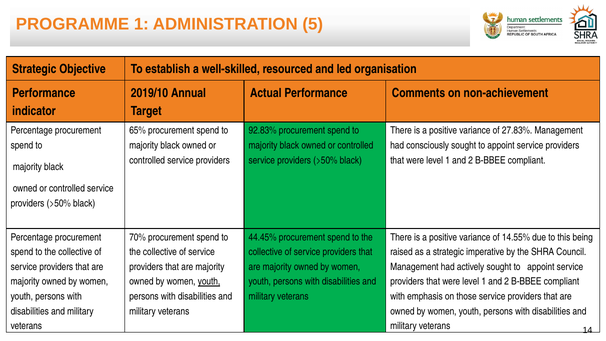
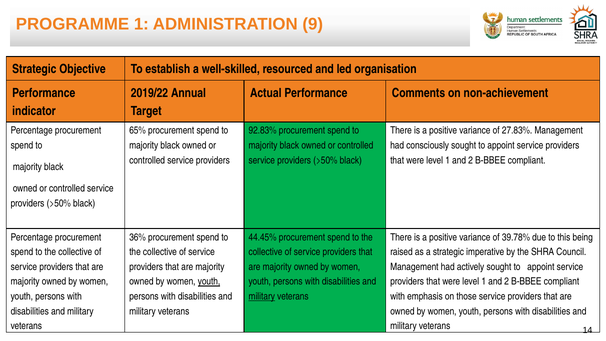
5: 5 -> 9 (313, 24)
2019/10: 2019/10 -> 2019/22 (149, 93)
70%: 70% -> 36% (138, 237)
14.55%: 14.55% -> 39.78% (516, 237)
military underline: none -> present (262, 296)
